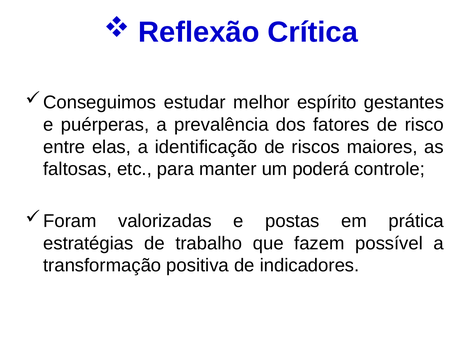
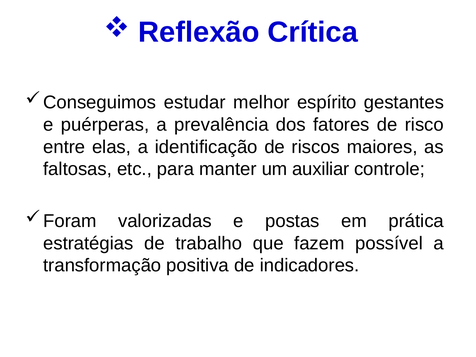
poderá: poderá -> auxiliar (321, 169)
